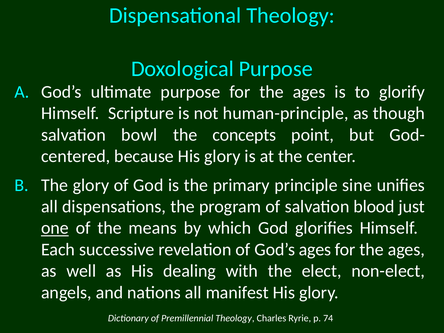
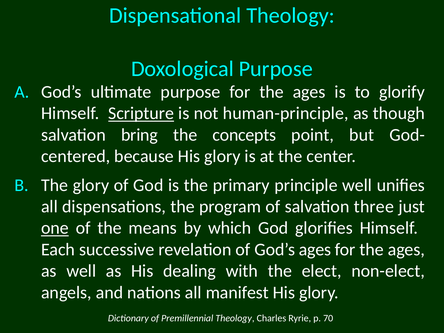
Scripture underline: none -> present (141, 113)
bowl: bowl -> bring (139, 135)
principle sine: sine -> well (357, 185)
blood: blood -> three (374, 207)
74: 74 -> 70 (328, 318)
